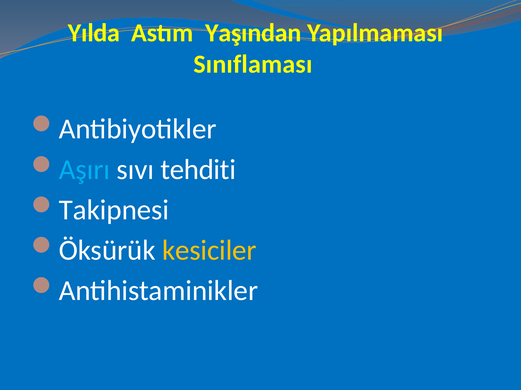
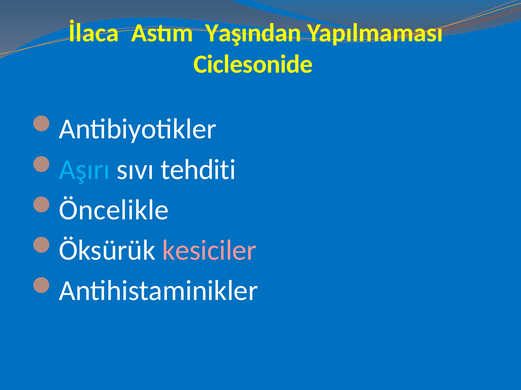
Yılda: Yılda -> İlaca (94, 33)
Sınıflaması: Sınıflaması -> Ciclesonide (253, 64)
Takipnesi: Takipnesi -> Öncelikle (114, 210)
kesiciler colour: yellow -> pink (209, 251)
